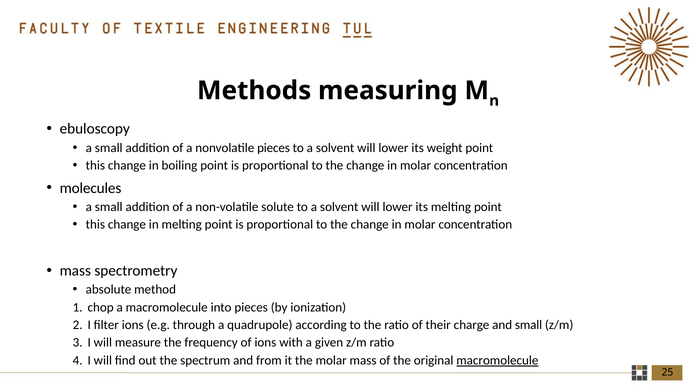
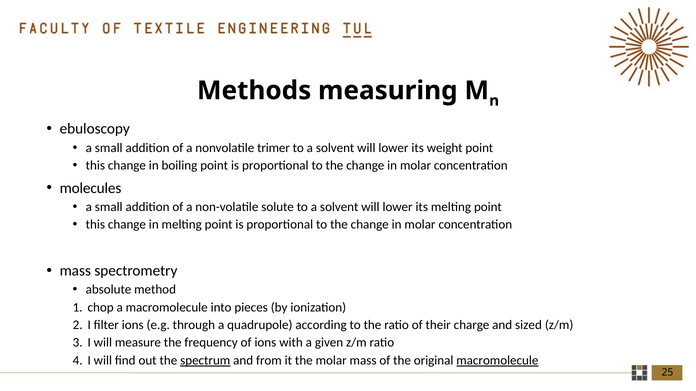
nonvolatile pieces: pieces -> trimer (274, 148)
and small: small -> sized (528, 325)
spectrum underline: none -> present (205, 361)
